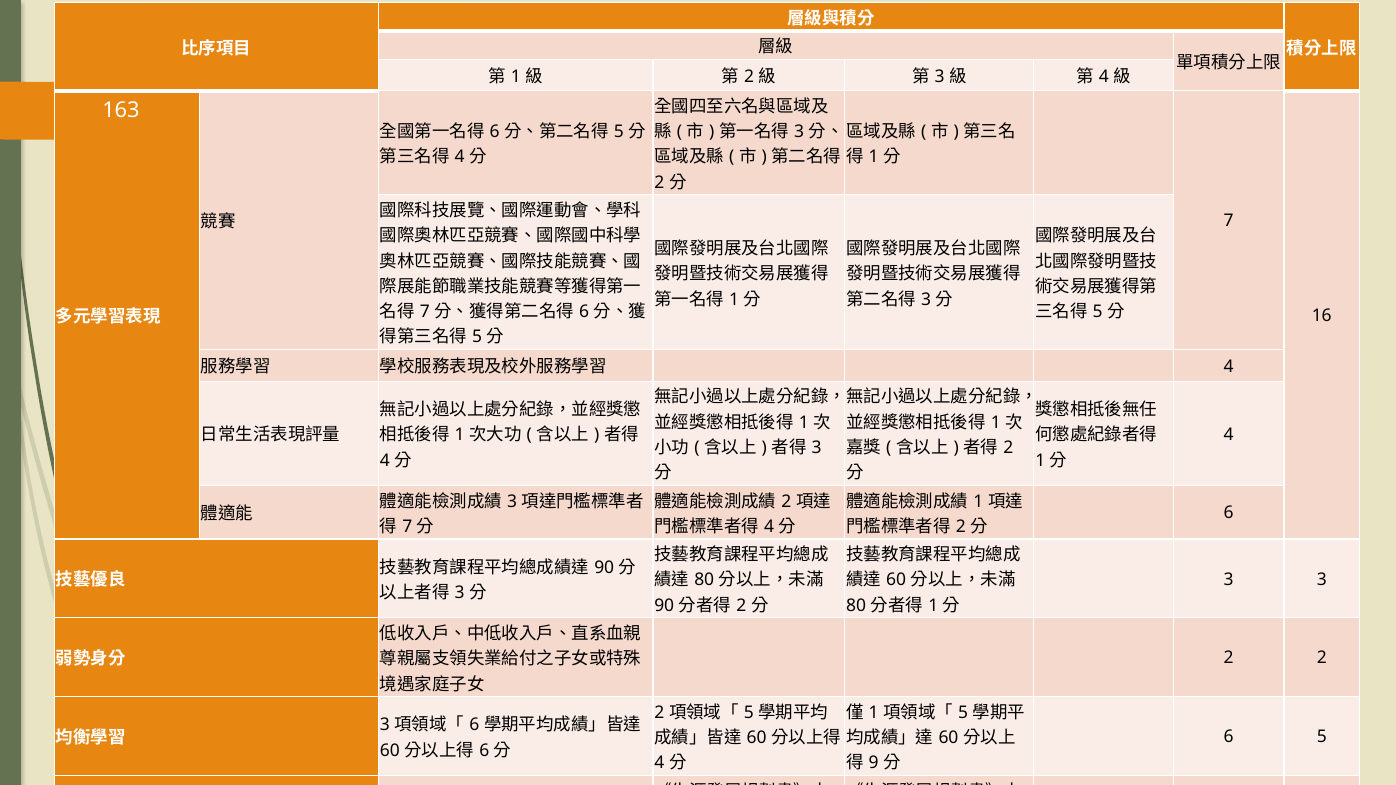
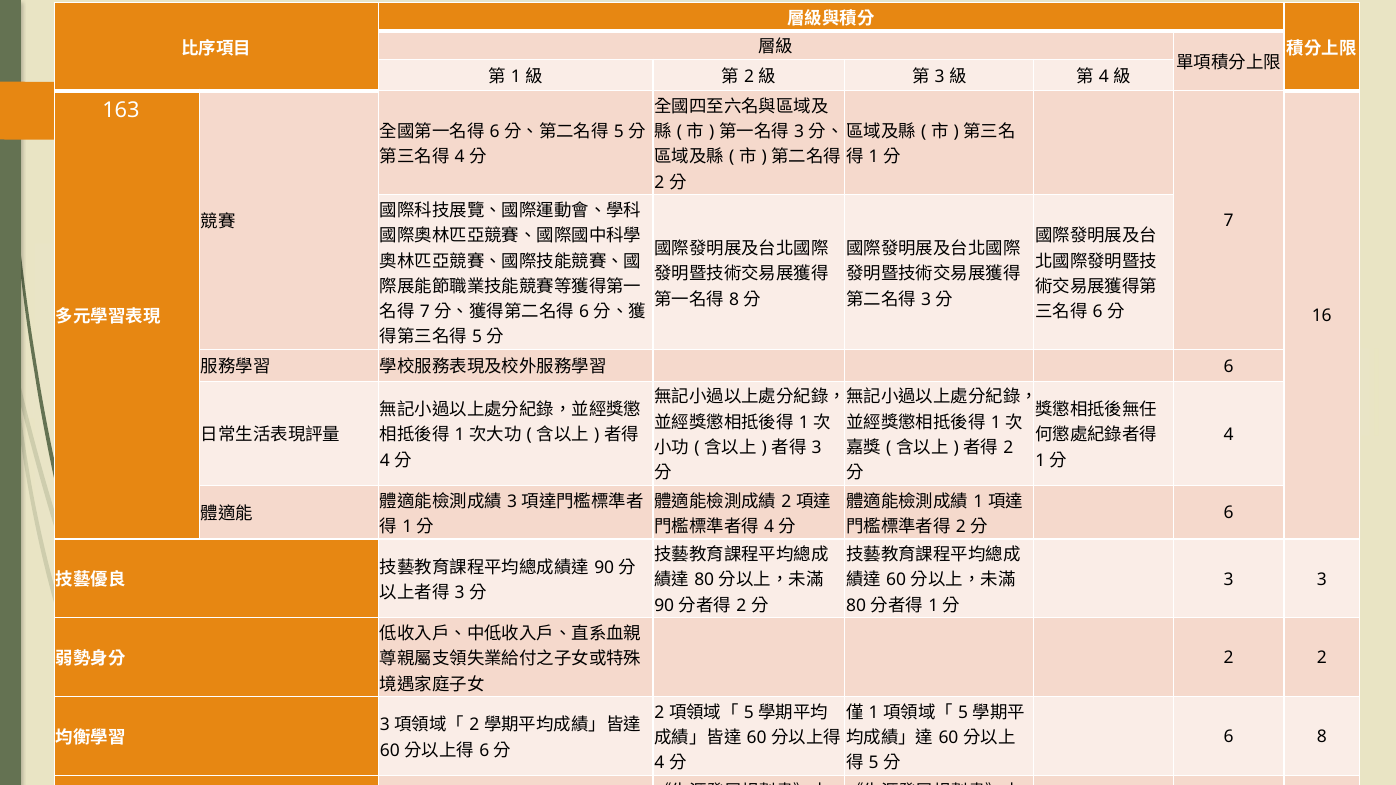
1: 1 -> 8 (734, 299)
5: 5 -> 6 (1098, 312)
4: 4 -> 6 (1229, 367)
7: 7 -> 1 (407, 527)
6: 6 -> 2 (474, 725)
6 5: 5 -> 8 (1322, 737)
9: 9 -> 5 (874, 763)
